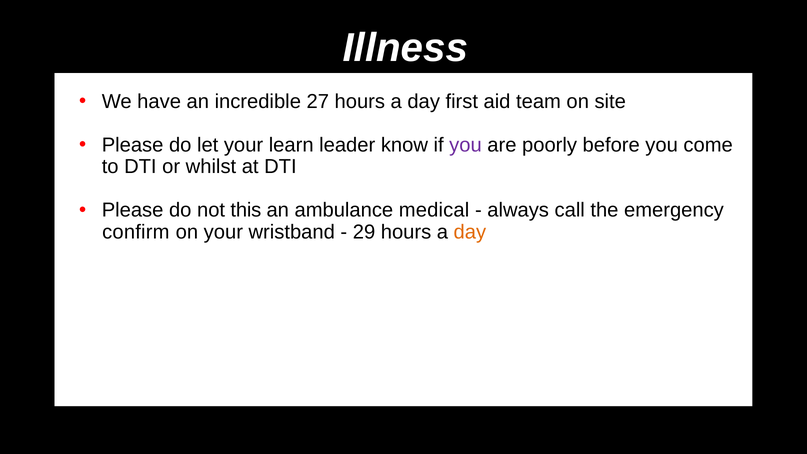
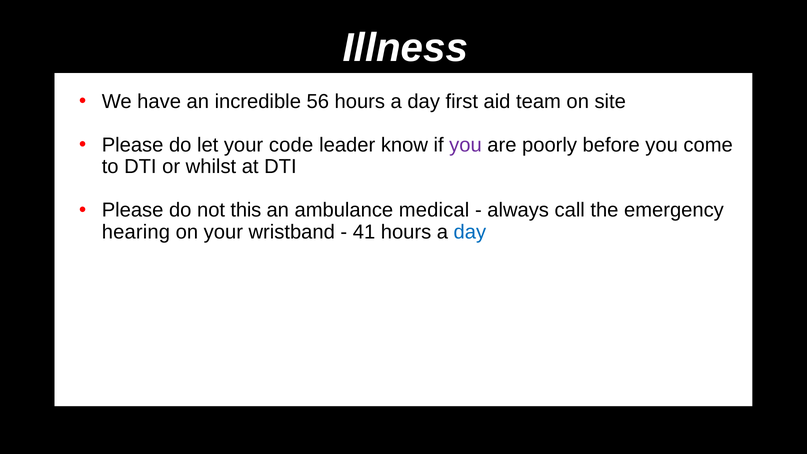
27: 27 -> 56 (318, 101)
learn: learn -> code (291, 145)
confirm: confirm -> hearing (136, 232)
29: 29 -> 41 (364, 232)
day colour: orange -> blue (470, 232)
